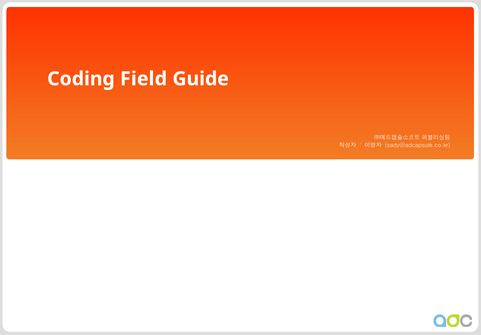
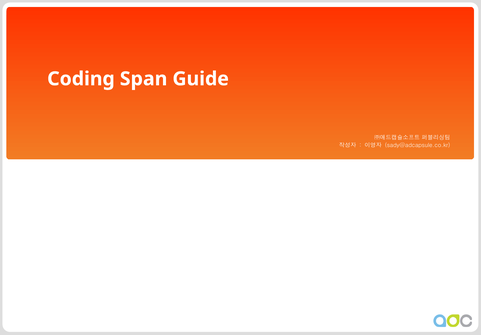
Field: Field -> Span (144, 79)
